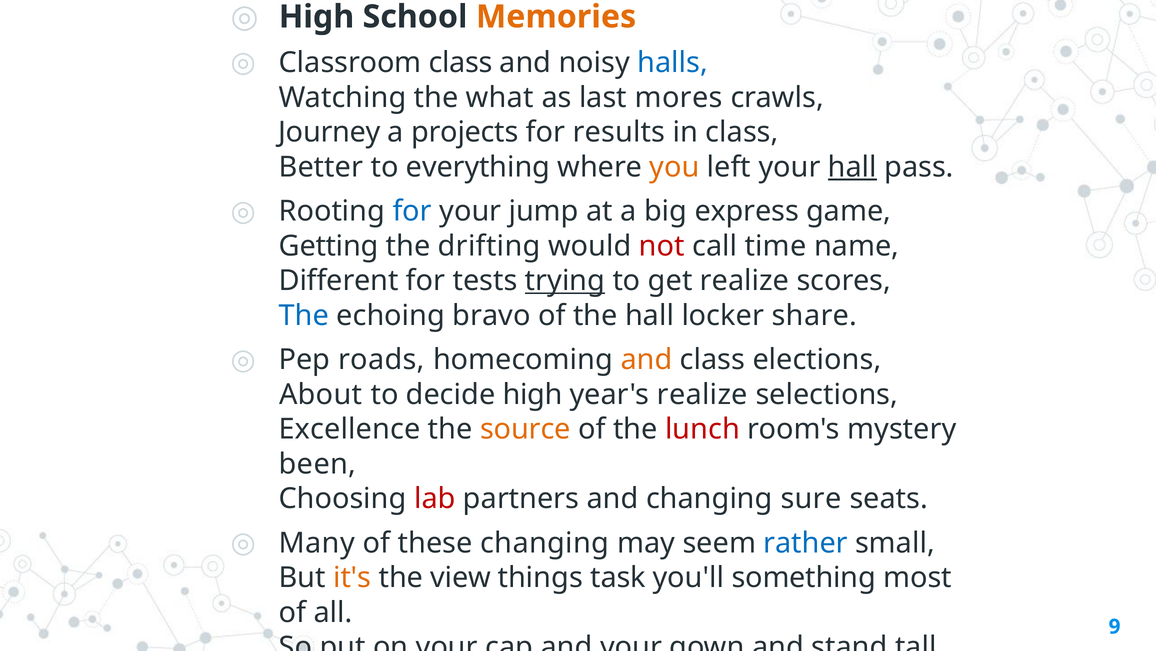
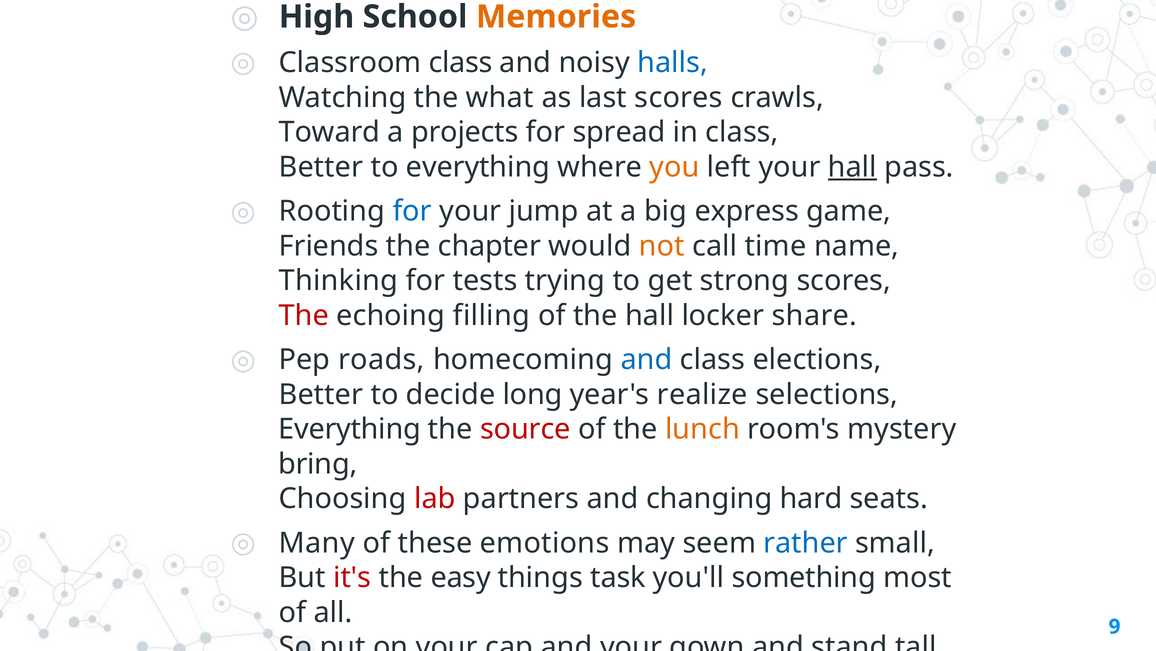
last mores: mores -> scores (679, 97)
Journey: Journey -> Toward (329, 132)
results: results -> spread (619, 132)
Getting: Getting -> Friends (329, 246)
drifting: drifting -> chapter (489, 246)
not colour: red -> orange (662, 246)
Different: Different -> Thinking (338, 281)
trying underline: present -> none (565, 281)
get realize: realize -> strong (744, 281)
The colour: blue -> red (304, 315)
bravo: bravo -> filling (491, 315)
and colour: orange -> blue (646, 360)
About: About -> Better (321, 394)
decide high: high -> long (533, 394)
Excellence: Excellence -> Everything (350, 429)
source colour: orange -> red (525, 429)
lunch colour: red -> orange (702, 429)
been: been -> bring (318, 464)
sure: sure -> hard (811, 498)
these changing: changing -> emotions (545, 543)
it's colour: orange -> red (352, 577)
view: view -> easy (461, 577)
